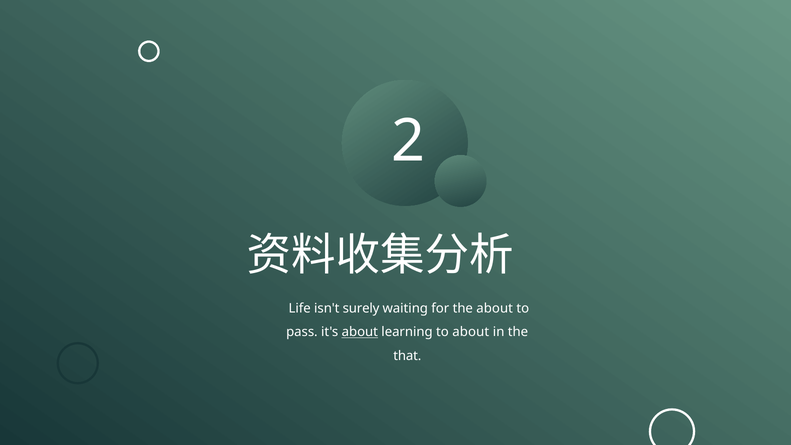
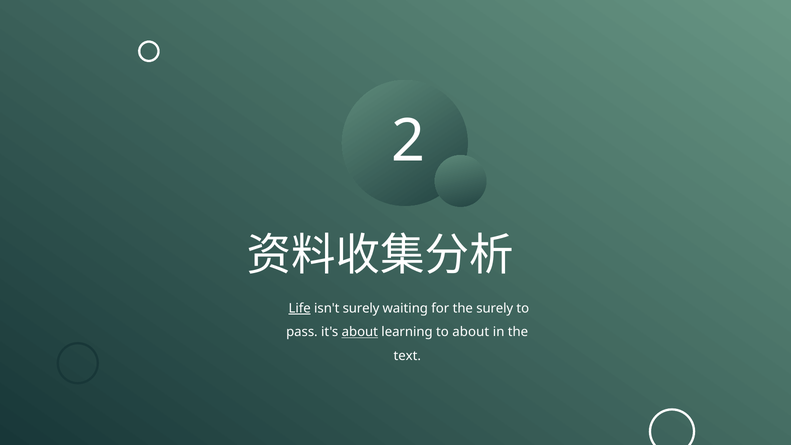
Life underline: none -> present (300, 308)
the about: about -> surely (495, 308)
that: that -> text (407, 356)
